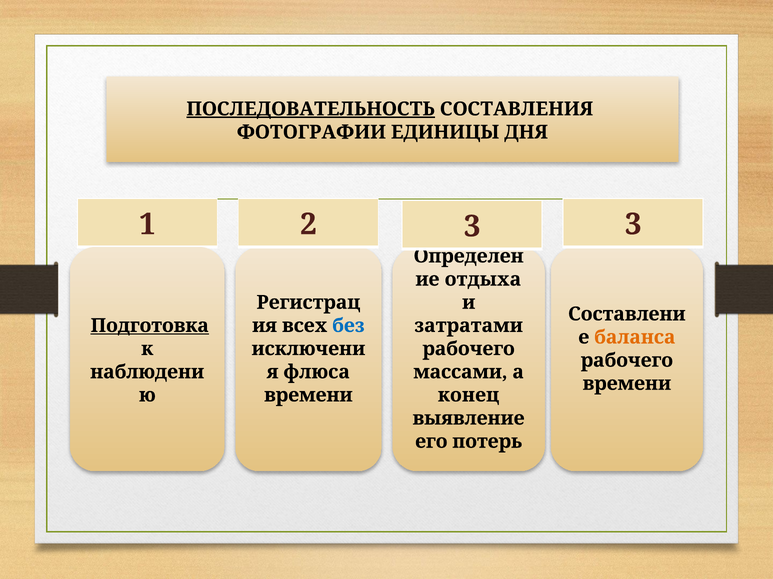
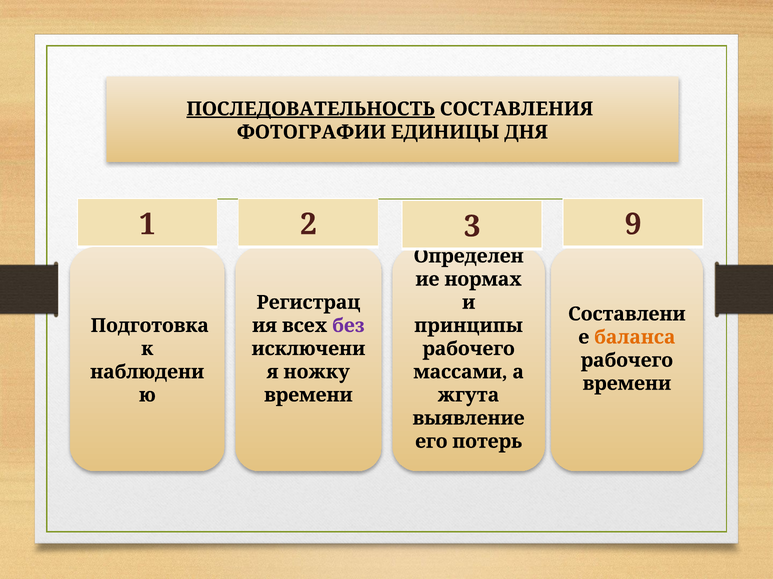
3 3: 3 -> 9 (633, 225)
отдыха: отдыха -> нормах (483, 280)
Подготовка underline: present -> none (150, 326)
без colour: blue -> purple (348, 326)
затратами: затратами -> принципы (469, 326)
флюса: флюса -> ножку (317, 372)
конец: конец -> жгута (469, 396)
